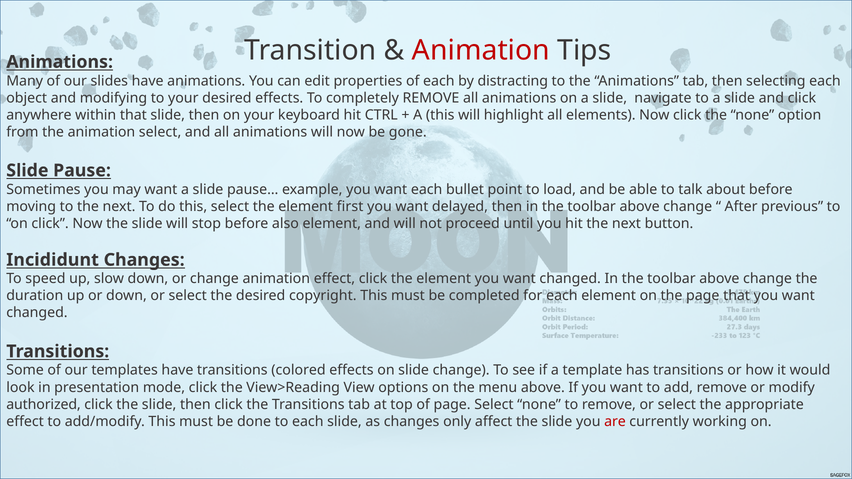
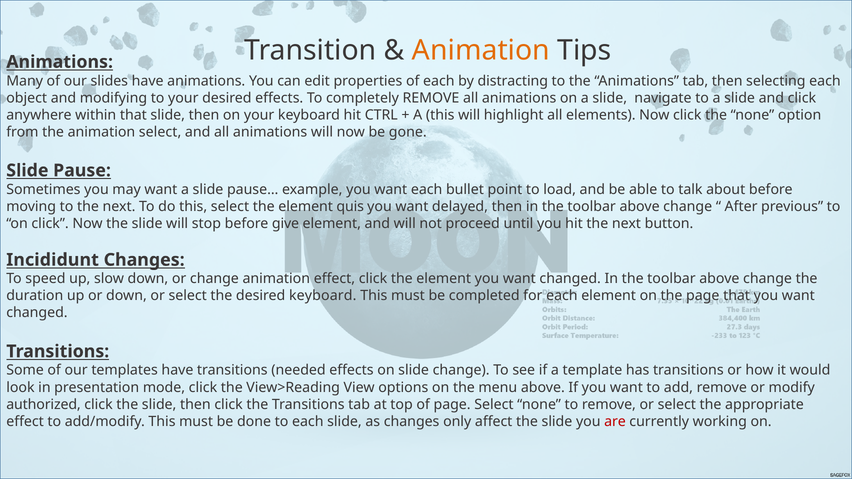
Animation colour: red -> orange (481, 50)
first: first -> quis (350, 207)
also: also -> give (286, 224)
desired copyright: copyright -> keyboard (323, 296)
colored: colored -> needed (299, 370)
